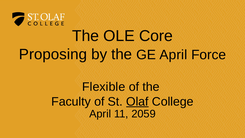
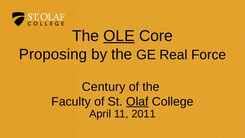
OLE underline: none -> present (119, 36)
GE April: April -> Real (174, 55)
Flexible: Flexible -> Century (104, 87)
2059: 2059 -> 2011 (144, 114)
